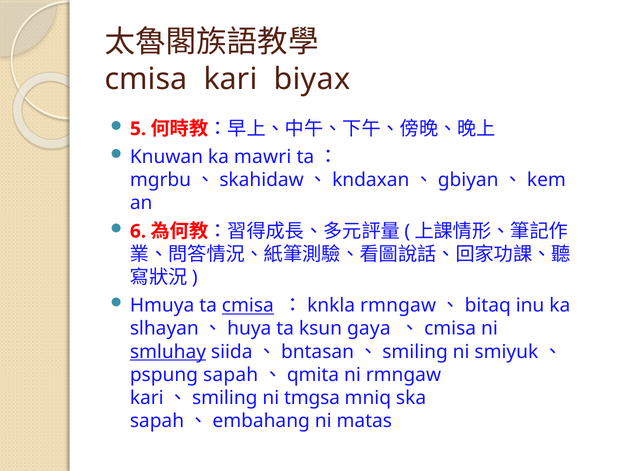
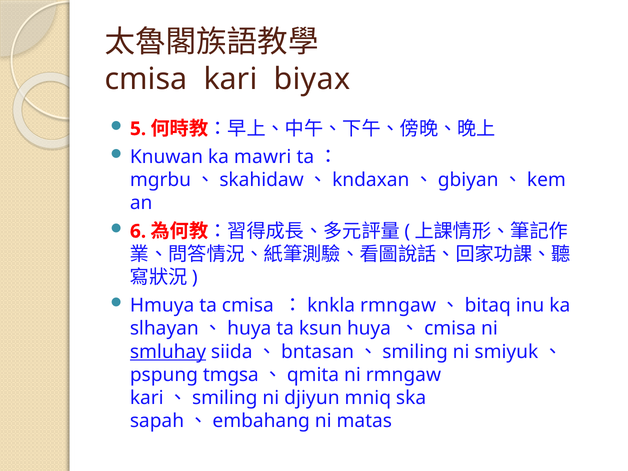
cmisa underline: present -> none (248, 306)
ksun gaya: gaya -> huya (369, 329)
sapah: sapah -> tmgsa (231, 375)
tmgsa: tmgsa -> djiyun (312, 398)
